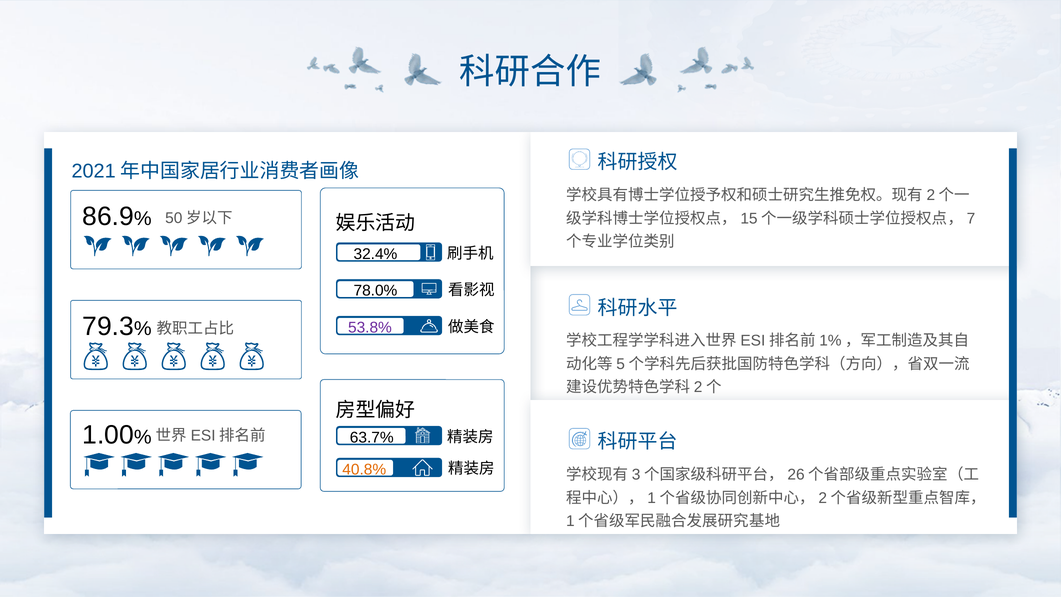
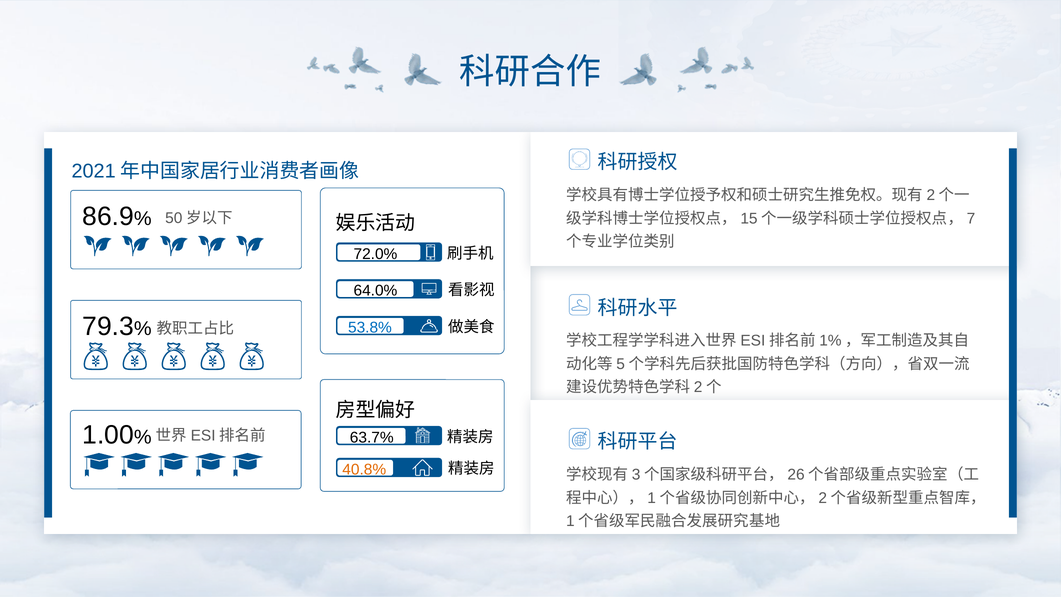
32.4%: 32.4% -> 72.0% (375, 254)
78.0%: 78.0% -> 64.0% (375, 291)
53.8% colour: purple -> blue (370, 327)
